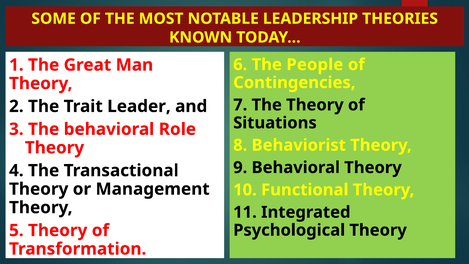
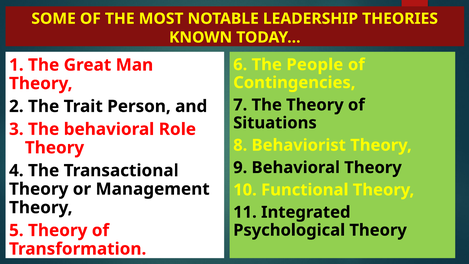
Leader: Leader -> Person (139, 106)
